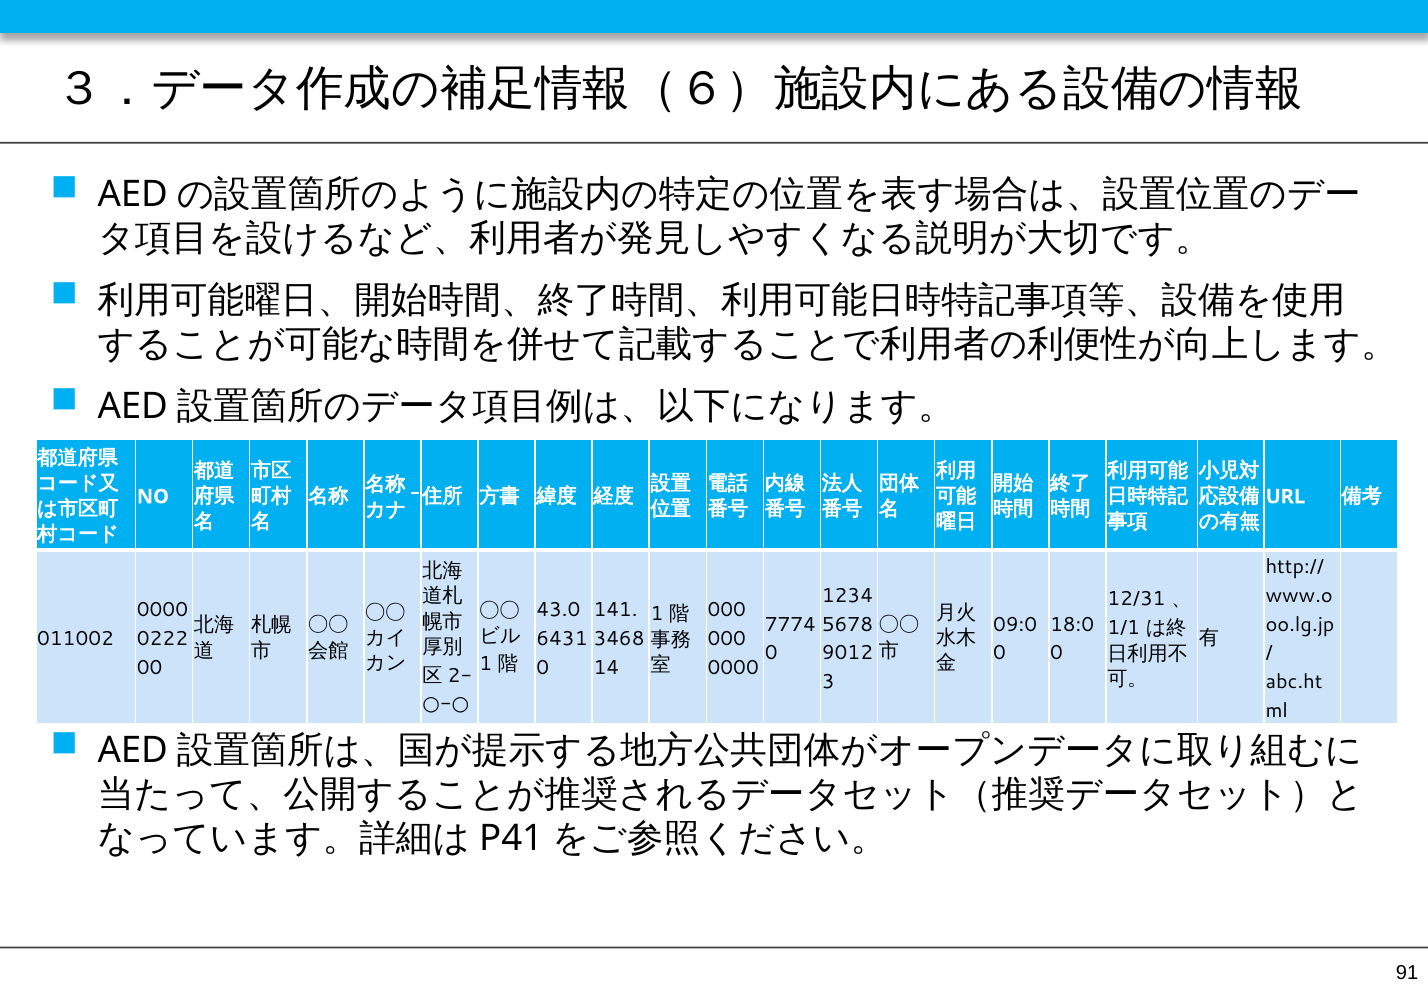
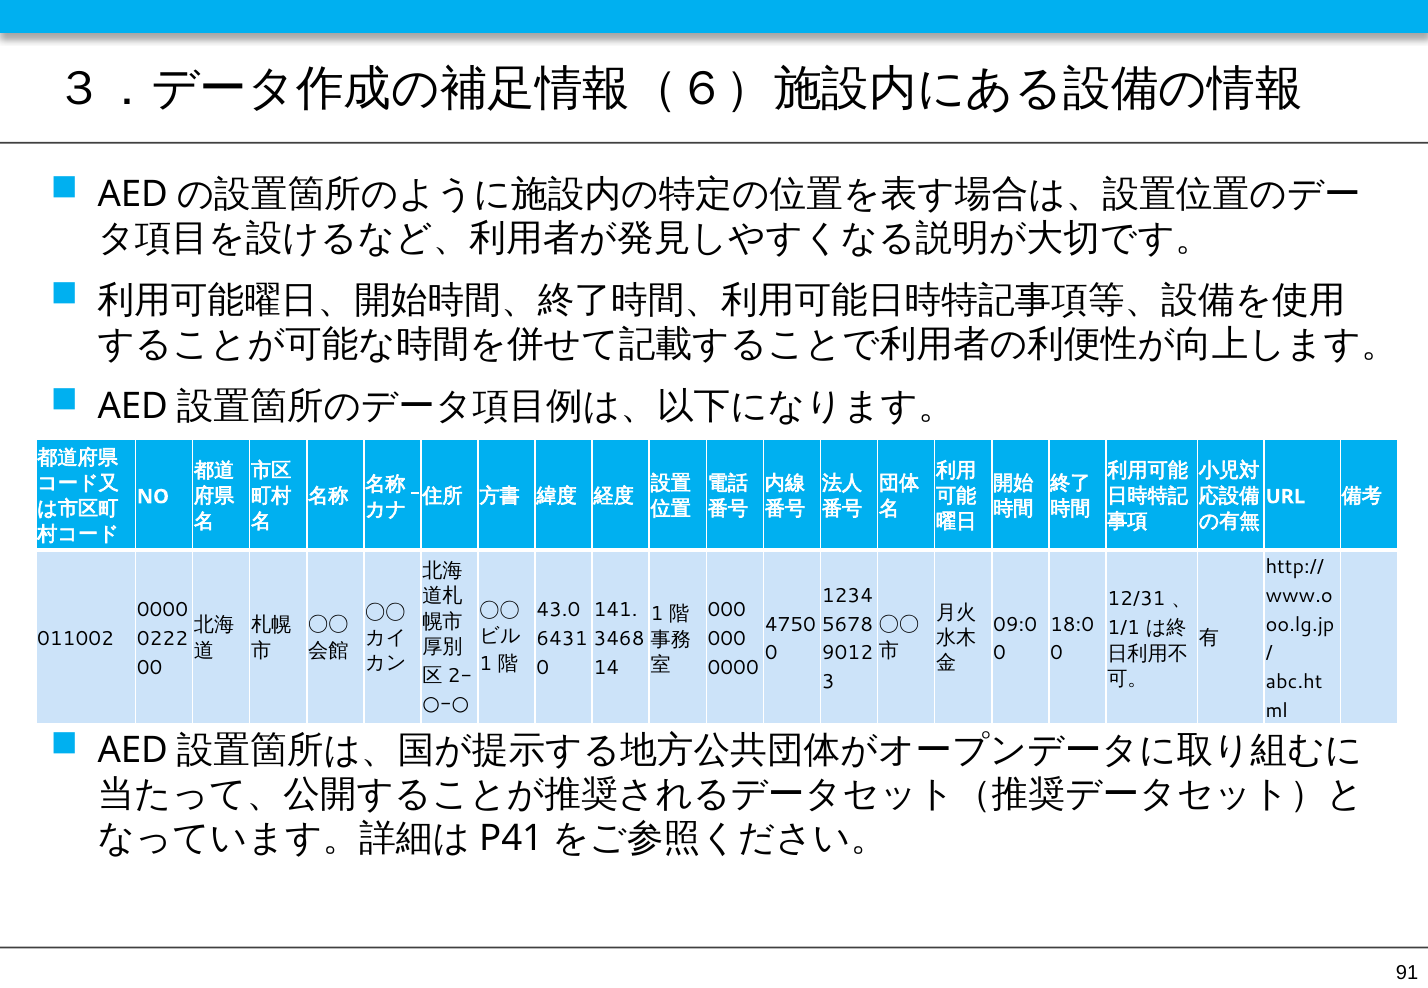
7774: 7774 -> 4750 (790, 625)
